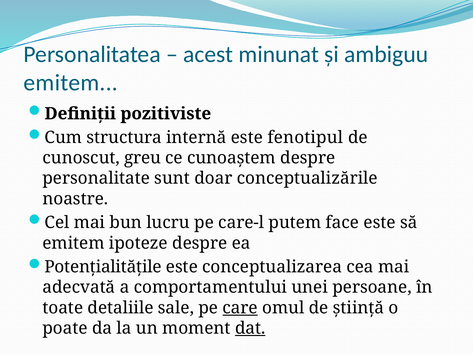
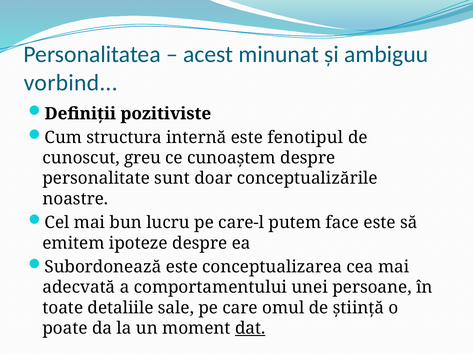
emitem: emitem -> vorbind (71, 83)
Potențialitățile: Potențialitățile -> Subordonează (103, 267)
care underline: present -> none (240, 308)
